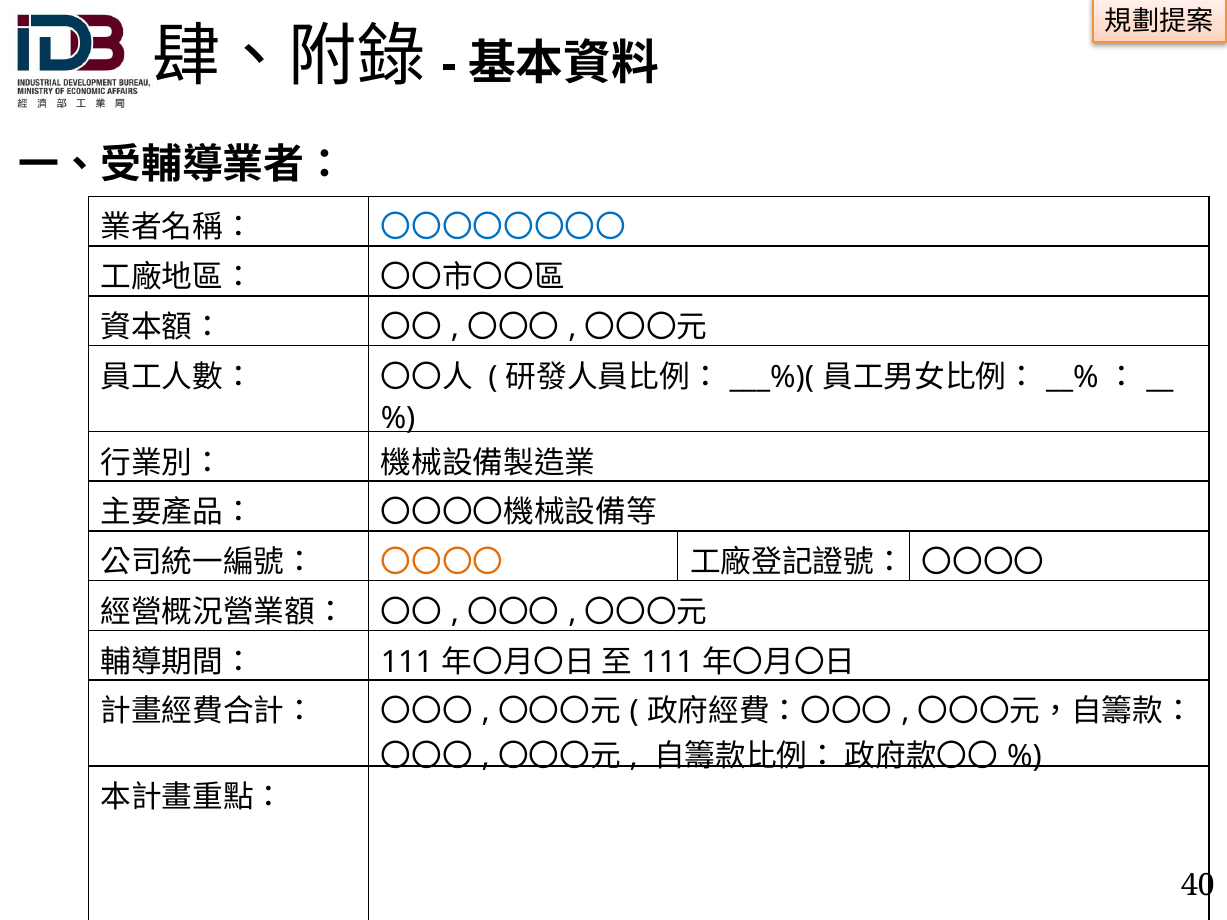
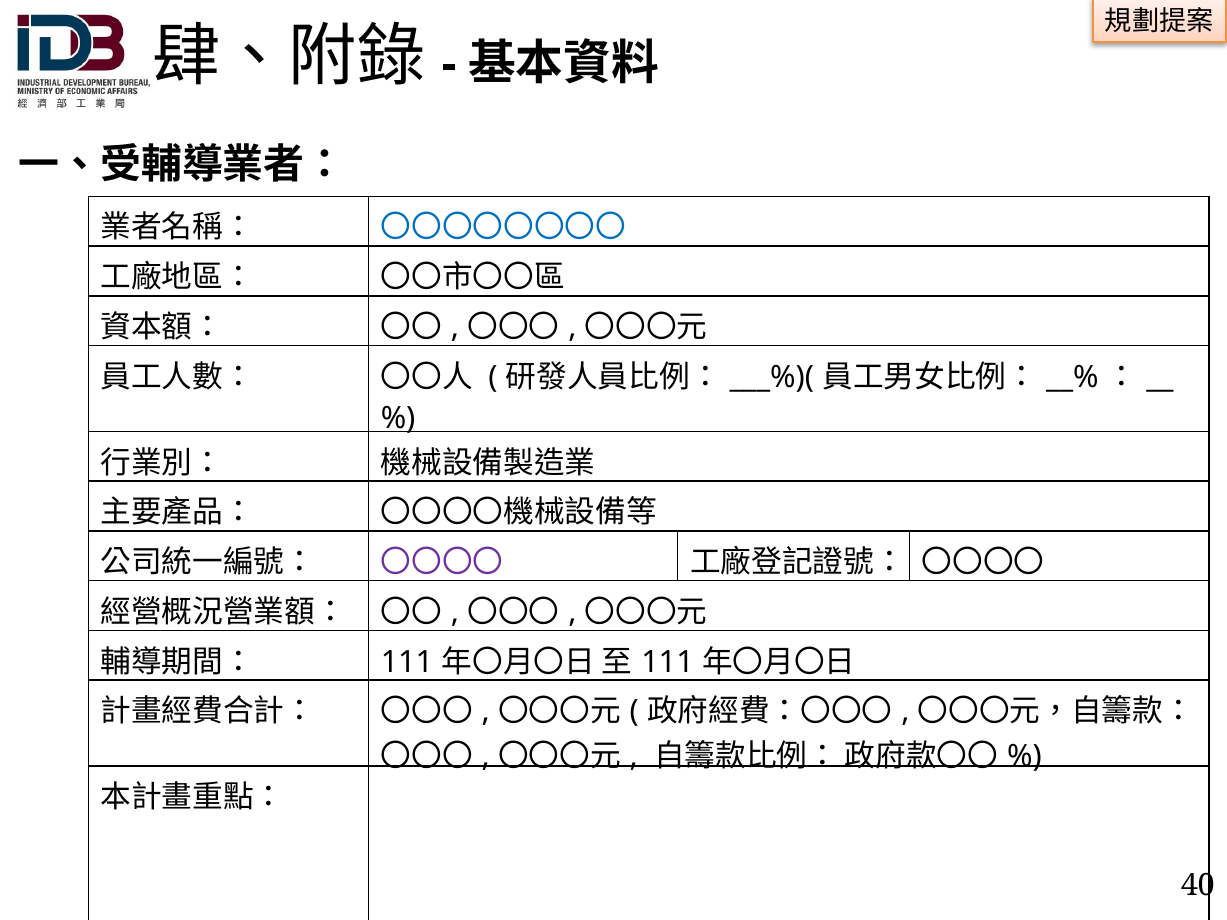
〇〇〇〇 colour: orange -> purple (442, 563)
